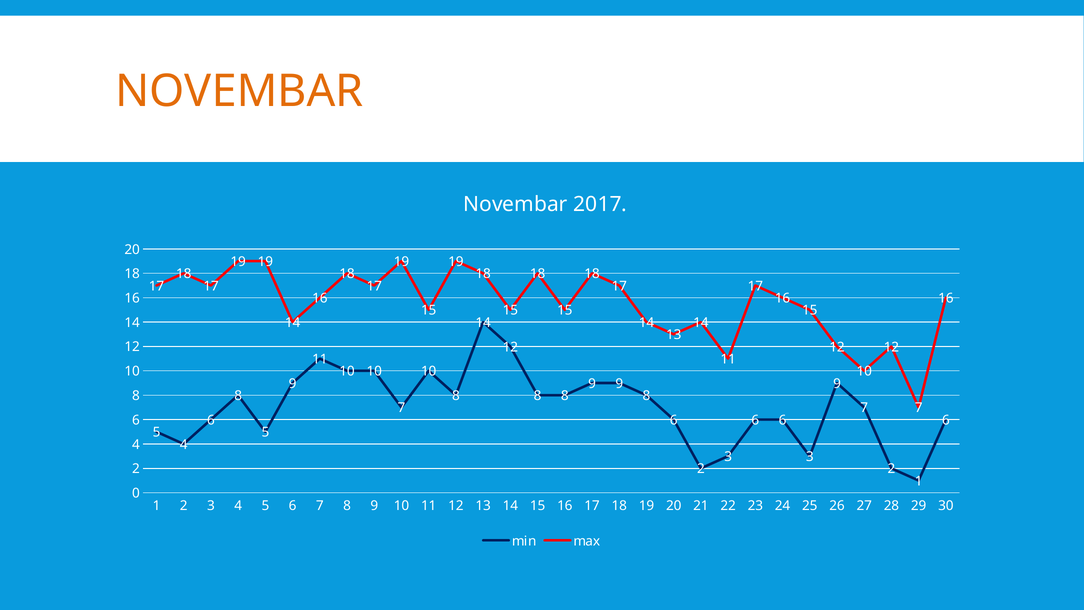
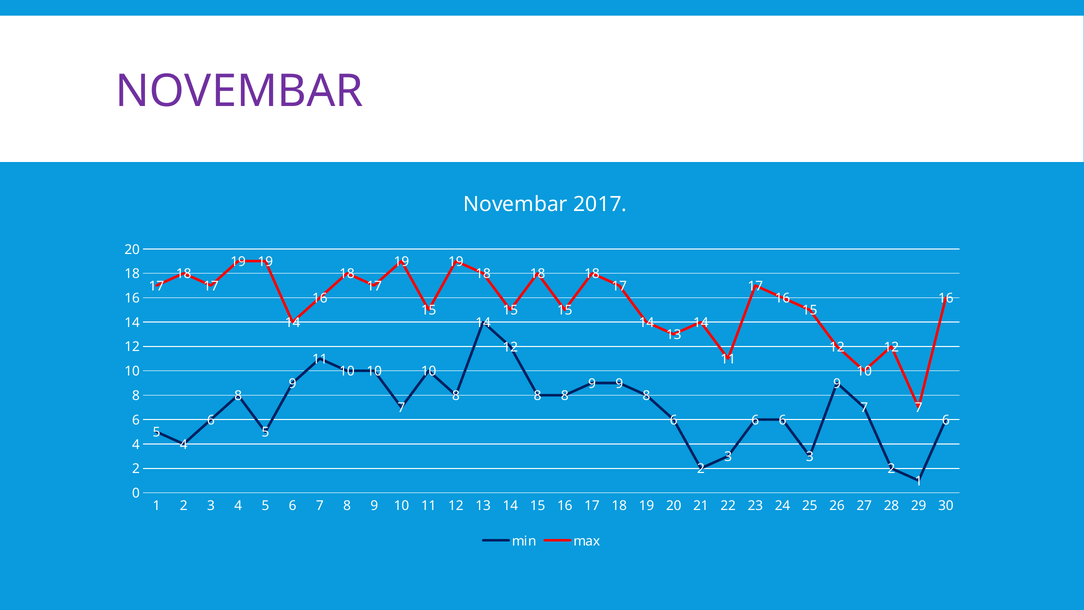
NOVEMBAR colour: orange -> purple (239, 91)
